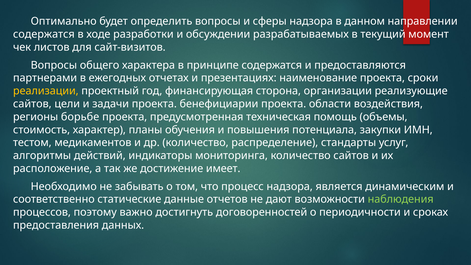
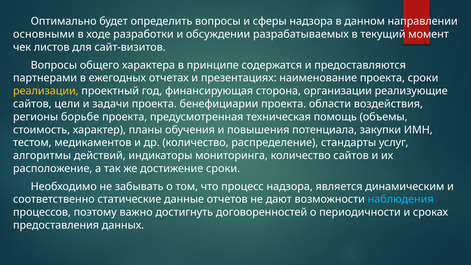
содержатся: содержатся -> основными (44, 34)
достижение имеет: имеет -> сроки (223, 169)
наблюдения colour: light green -> light blue (401, 199)
